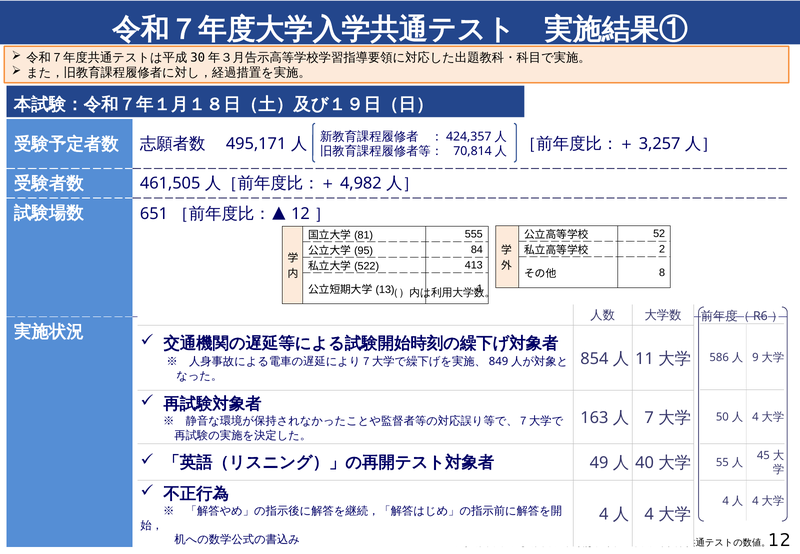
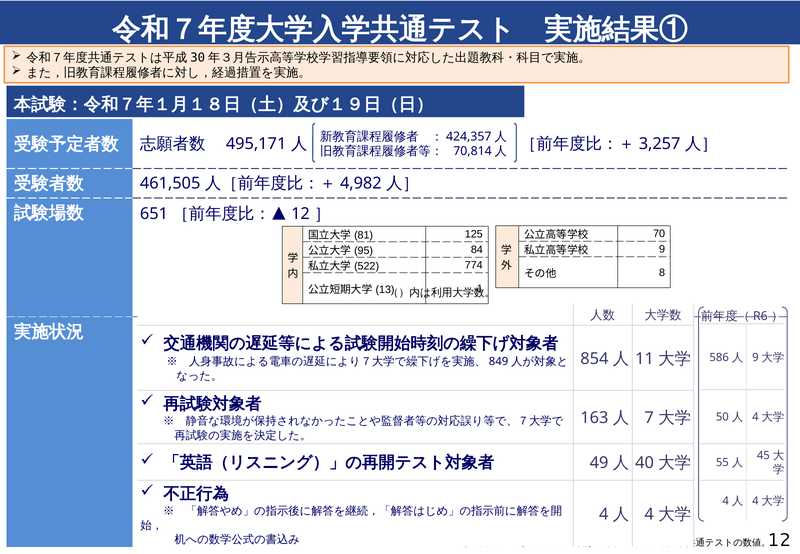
52: 52 -> 70 (659, 234)
555: 555 -> 125 (474, 234)
2: 2 -> 9 (662, 249)
413: 413 -> 774 (474, 265)
